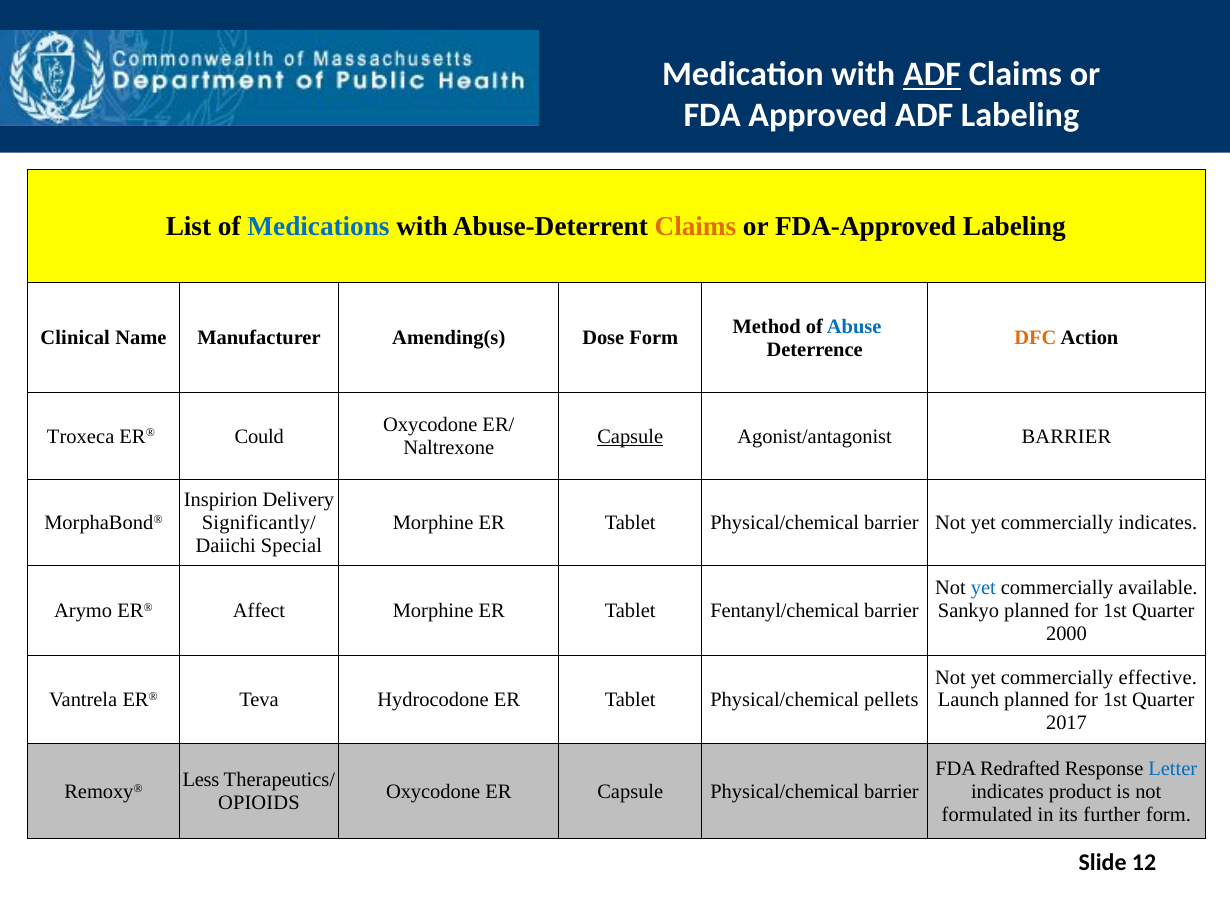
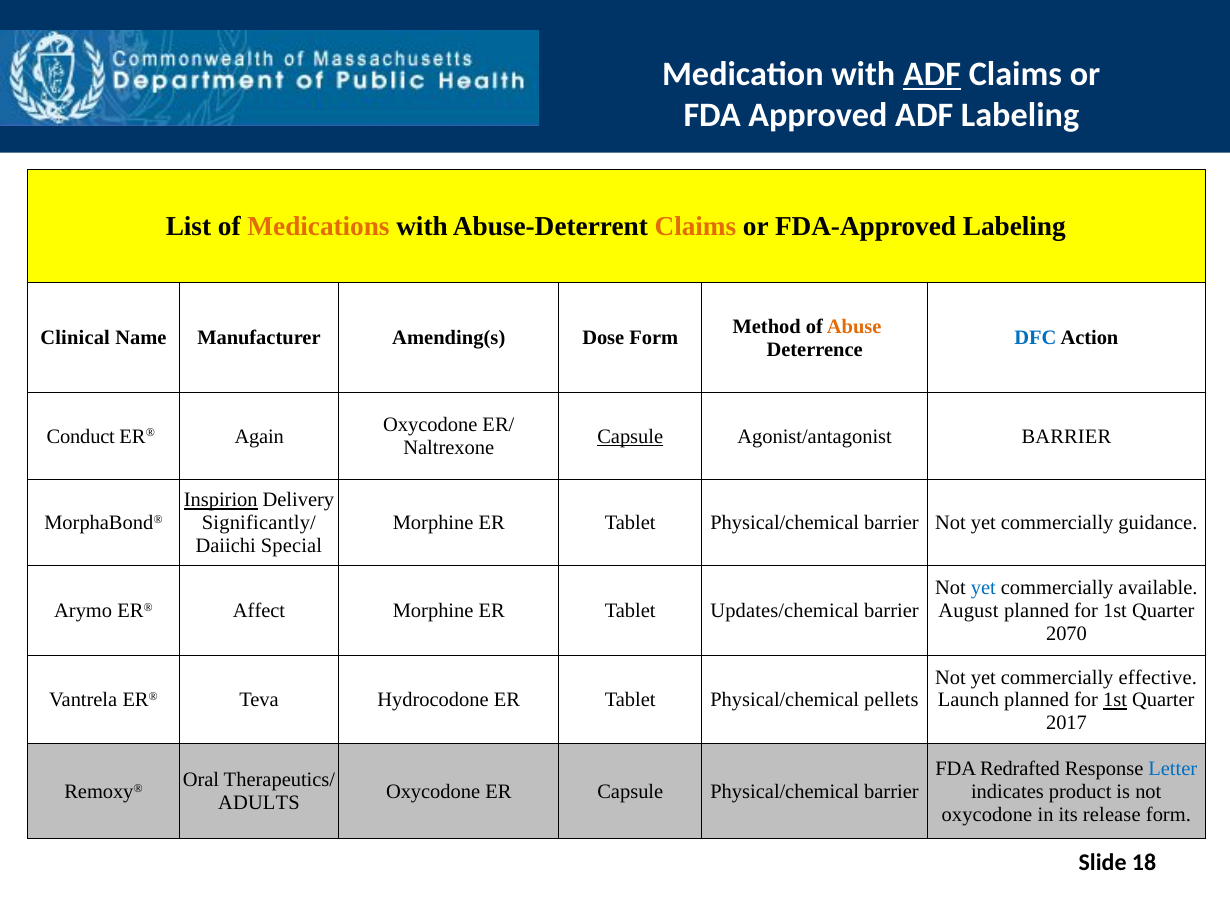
Medications colour: blue -> orange (319, 227)
Abuse colour: blue -> orange (854, 327)
DFC colour: orange -> blue (1035, 338)
Troxeca: Troxeca -> Conduct (81, 436)
Could: Could -> Again (259, 436)
Inspirion underline: none -> present (221, 500)
commercially indicates: indicates -> guidance (1158, 523)
Fentanyl/chemical: Fentanyl/chemical -> Updates/chemical (785, 611)
Sankyo: Sankyo -> August (968, 611)
2000: 2000 -> 2070 (1067, 633)
1st underline: none -> present (1115, 700)
Less: Less -> Oral (201, 780)
OPIOIDS: OPIOIDS -> ADULTS (259, 803)
formulated: formulated -> oxycodone (987, 814)
further: further -> release (1112, 814)
12: 12 -> 18 (1144, 862)
